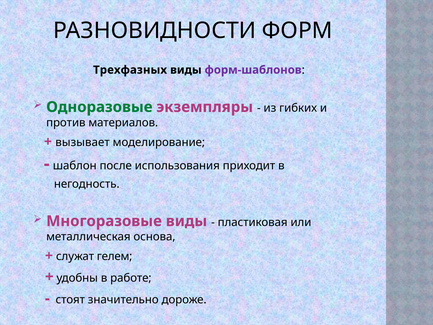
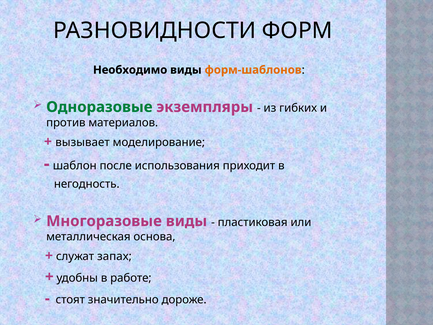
Трехфазных: Трехфазных -> Необходимо (130, 70)
форм-шаблонов colour: purple -> orange (253, 70)
гелем: гелем -> запах (114, 256)
